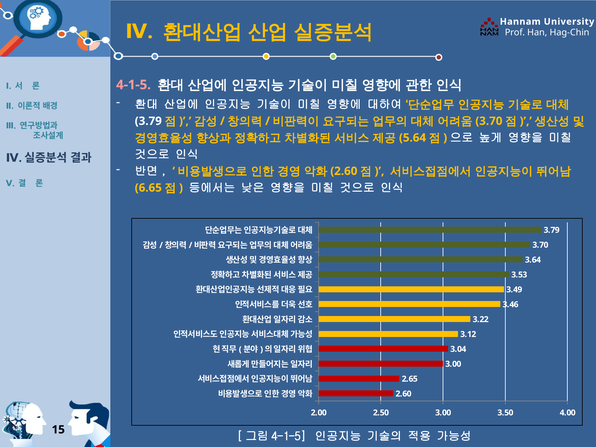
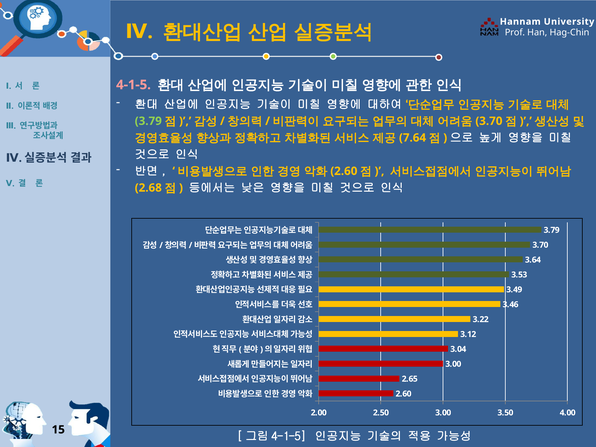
3.79 colour: white -> light green (148, 121)
5.64: 5.64 -> 7.64 (413, 138)
6.65: 6.65 -> 2.68 (148, 188)
